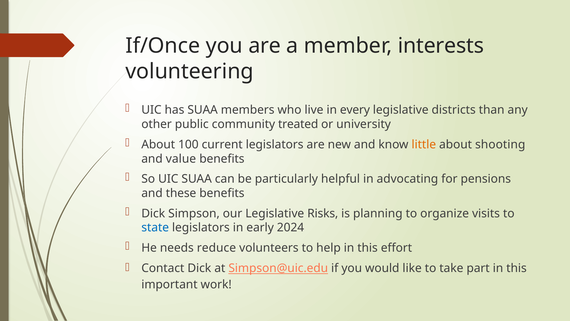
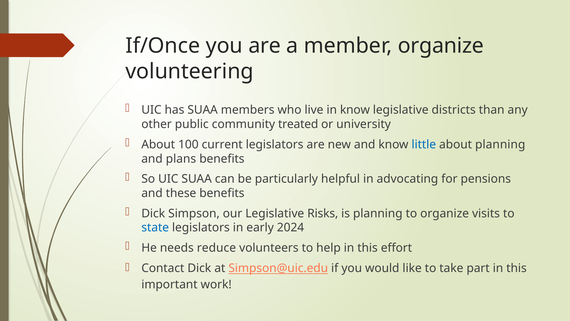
member interests: interests -> organize (441, 46)
in every: every -> know (355, 110)
little colour: orange -> blue (424, 144)
about shooting: shooting -> planning (500, 144)
value: value -> plans (181, 159)
